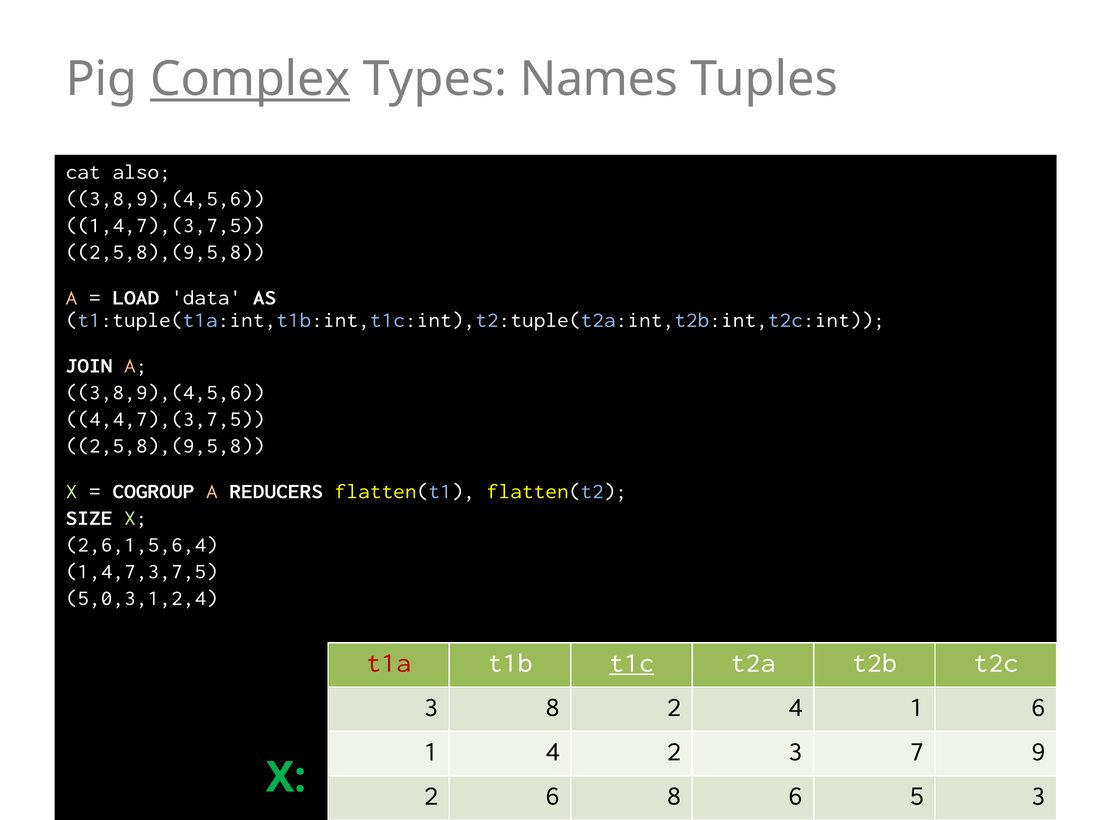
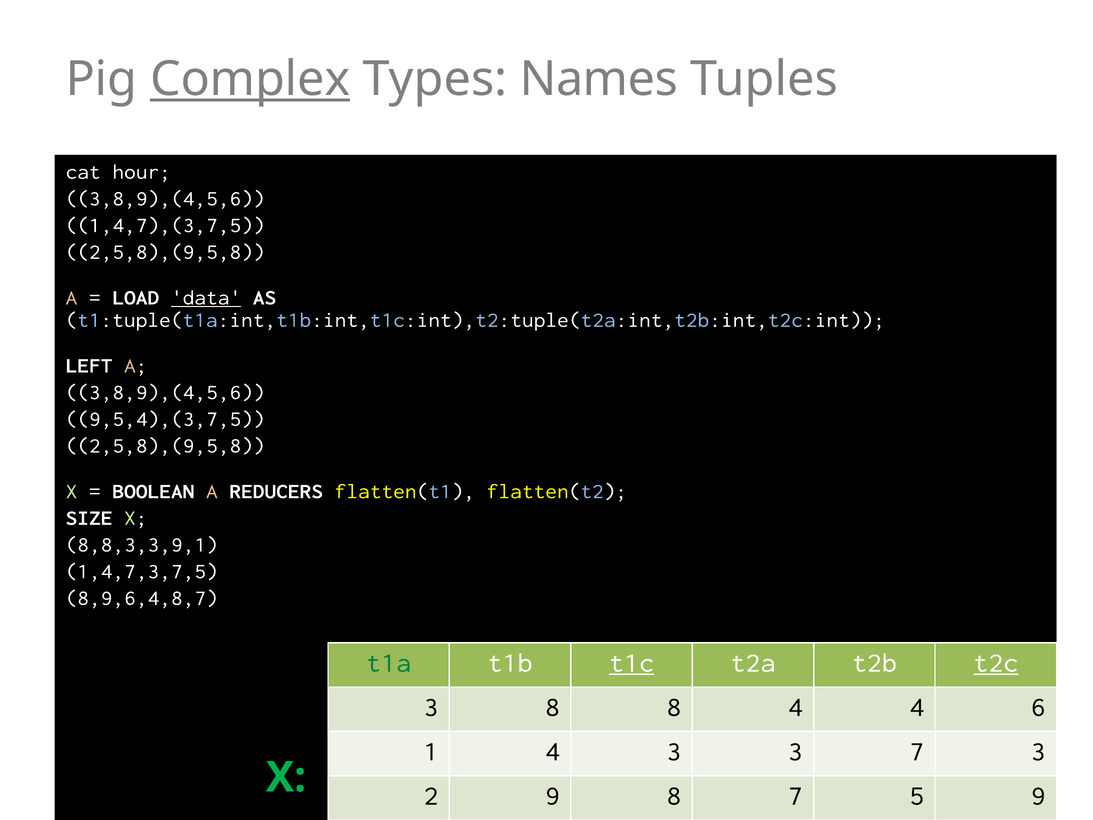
also: also -> hour (142, 172)
data underline: none -> present (206, 297)
JOIN: JOIN -> LEFT (89, 365)
4,4,7),(3,7,5: 4,4,7),(3,7,5 -> 9,5,4),(3,7,5 (165, 419)
COGROUP: COGROUP -> BOOLEAN (153, 491)
2,6,1,5,6,4: 2,6,1,5,6,4 -> 8,8,3,3,9,1 (142, 544)
5,0,3,1,2,4: 5,0,3,1,2,4 -> 8,9,6,4,8,7 (142, 598)
t1a colour: red -> green (389, 662)
t2c underline: none -> present (996, 662)
8 2: 2 -> 8 (674, 707)
4 1: 1 -> 4 (917, 707)
4 2: 2 -> 3 (674, 751)
7 9: 9 -> 3 (1038, 751)
2 6: 6 -> 9 (552, 795)
8 6: 6 -> 7 (795, 795)
5 3: 3 -> 9 (1038, 795)
